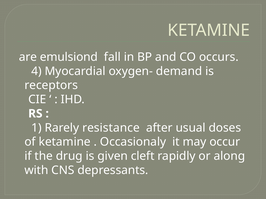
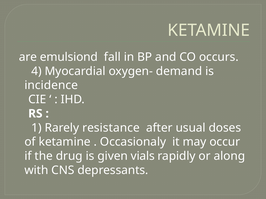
receptors: receptors -> incidence (51, 86)
cleft: cleft -> vials (143, 156)
